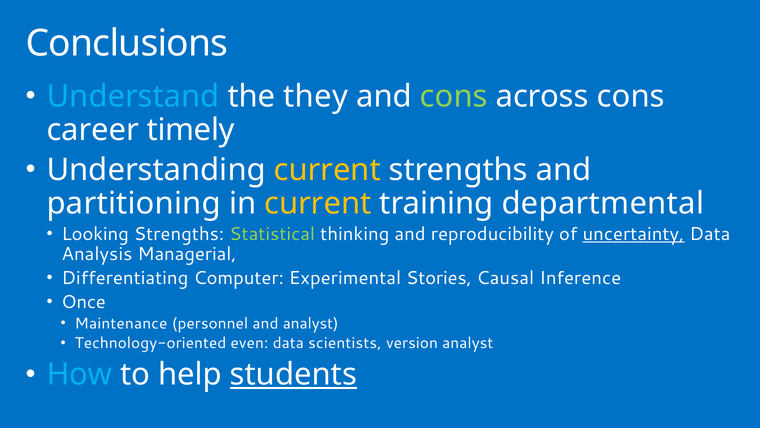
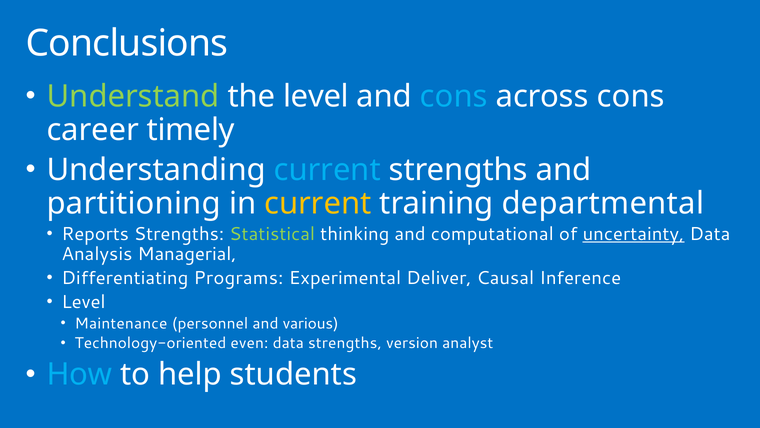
Understand colour: light blue -> light green (133, 96)
the they: they -> level (316, 96)
cons colour: light green -> light blue (454, 96)
current colour: yellow -> light blue (327, 170)
Looking: Looking -> Reports (95, 234)
reproducibility: reproducibility -> computational (492, 234)
Computer: Computer -> Programs (238, 278)
Stories: Stories -> Deliver (439, 278)
Once: Once -> Level (83, 301)
and analyst: analyst -> various (311, 323)
data scientists: scientists -> strengths (345, 343)
students underline: present -> none (293, 374)
